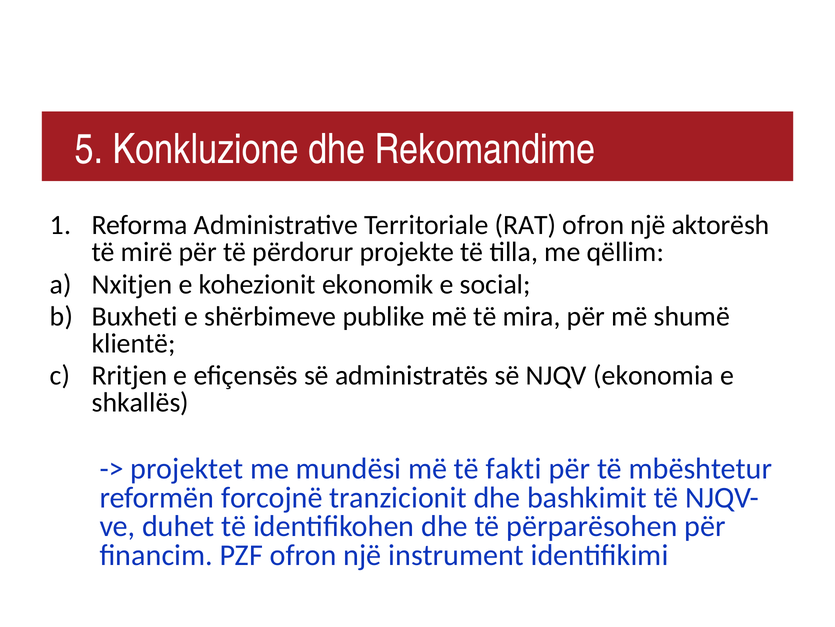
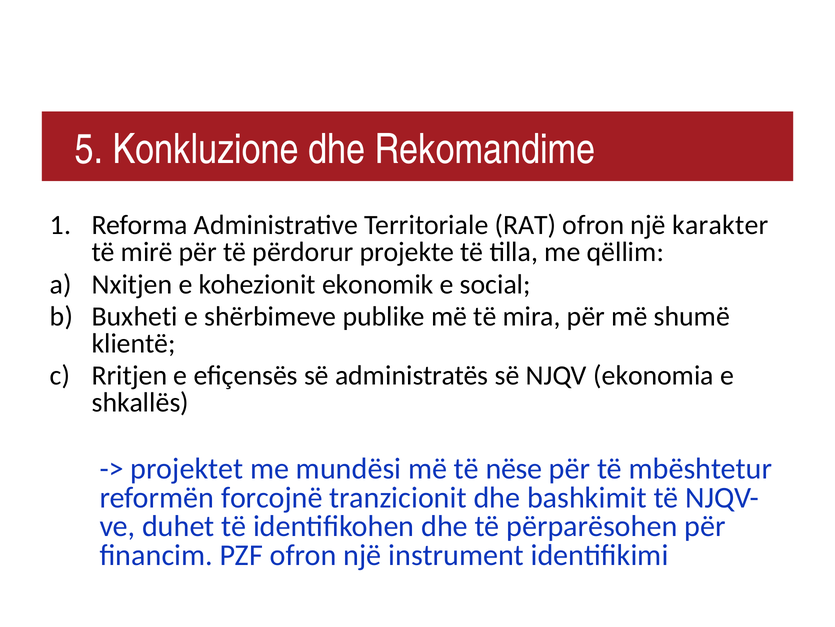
aktorësh: aktorësh -> karakter (720, 225)
fakti: fakti -> nëse (514, 468)
